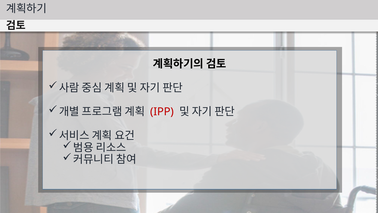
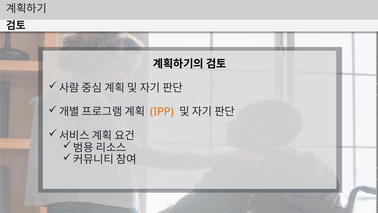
IPP colour: red -> orange (162, 112)
